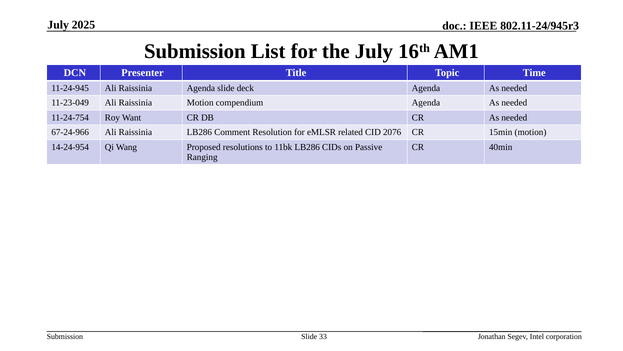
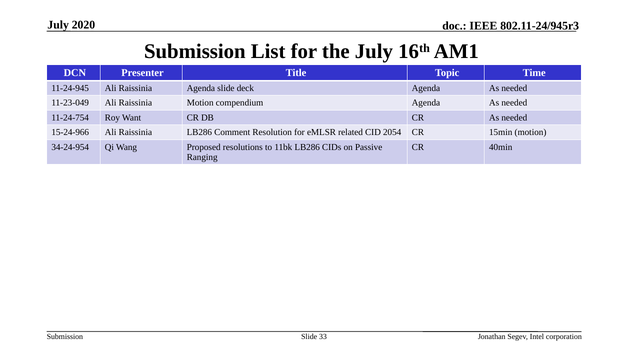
2025: 2025 -> 2020 (83, 25)
67-24-966: 67-24-966 -> 15-24-966 (70, 132)
2076: 2076 -> 2054 (392, 132)
14-24-954: 14-24-954 -> 34-24-954 (70, 147)
